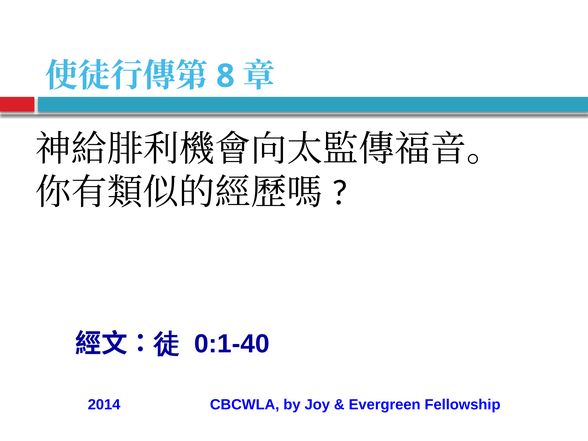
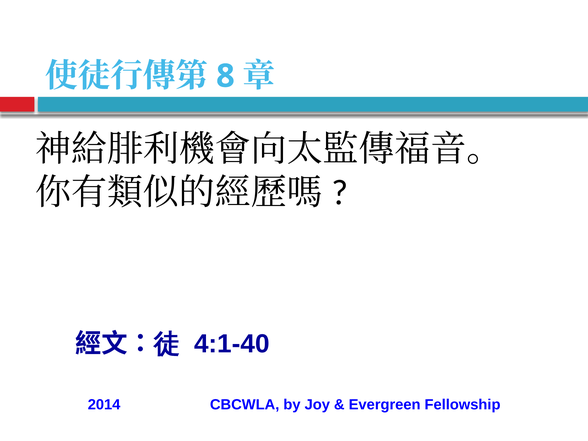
0:1-40: 0:1-40 -> 4:1-40 (232, 344)
